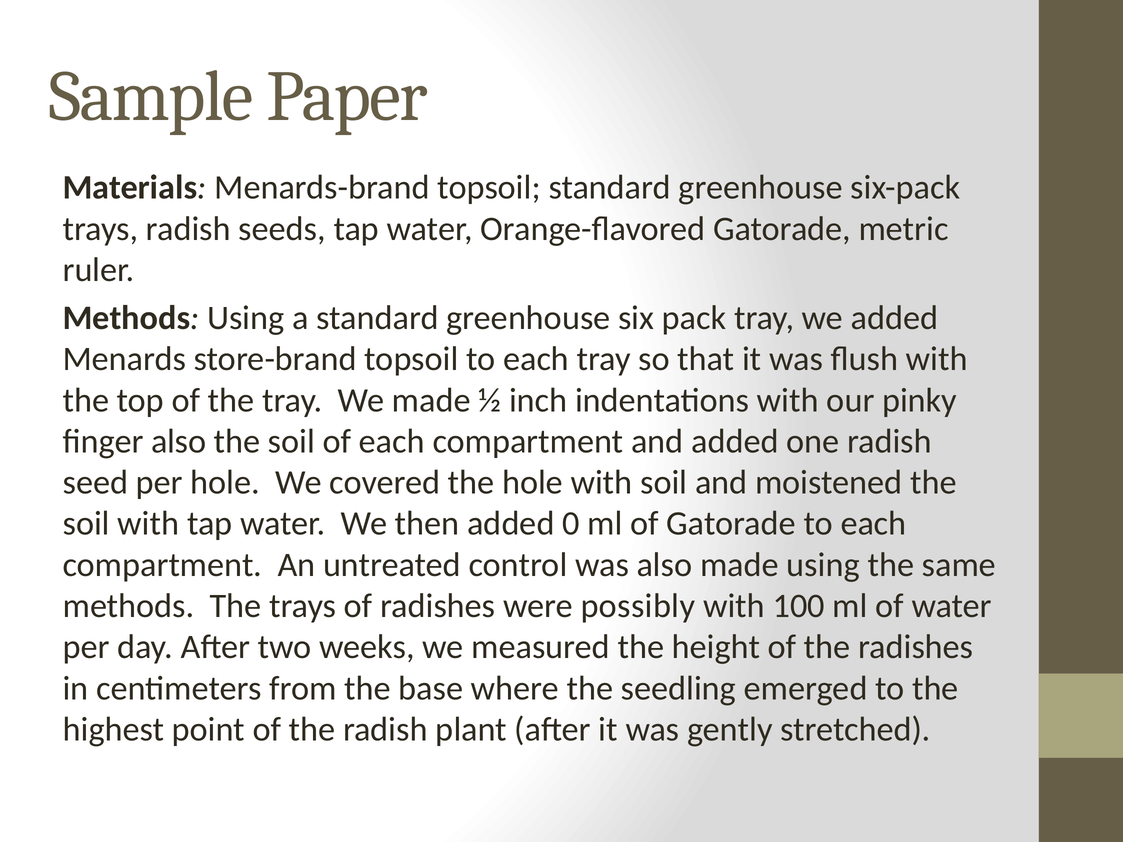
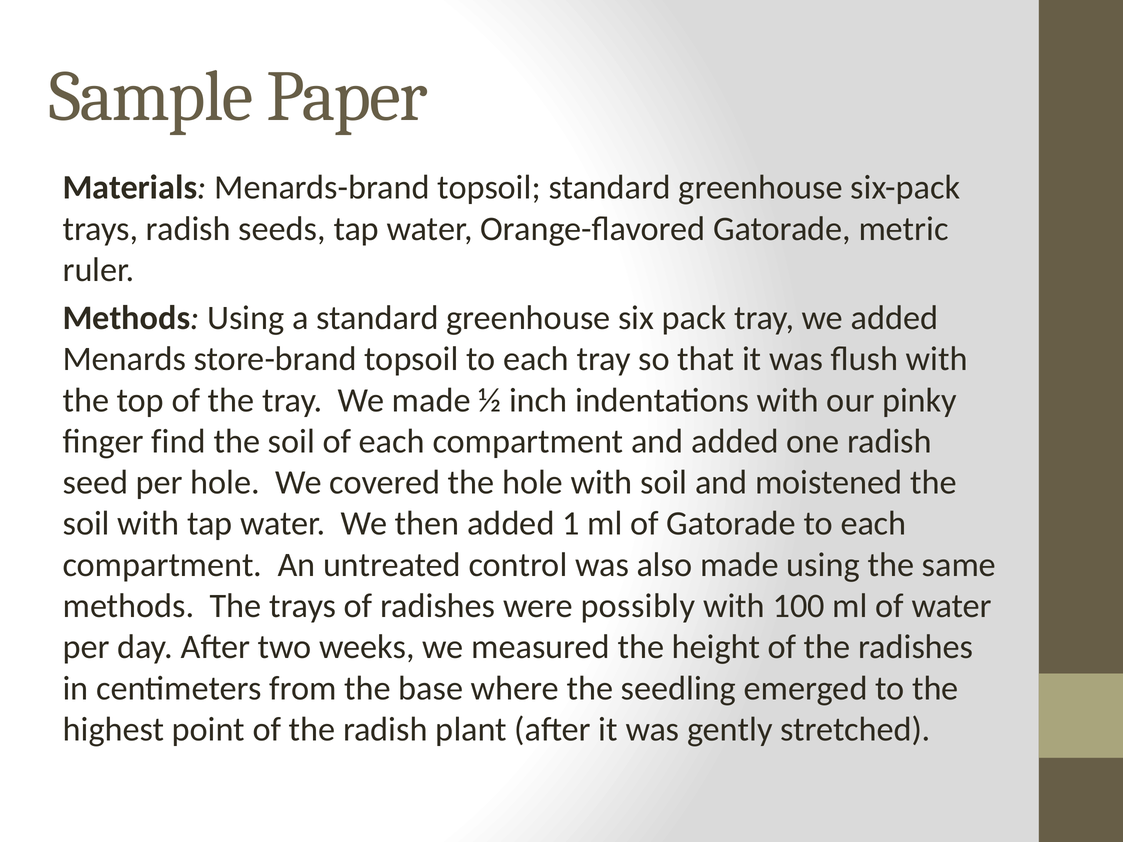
finger also: also -> find (179, 442)
0: 0 -> 1 (571, 524)
